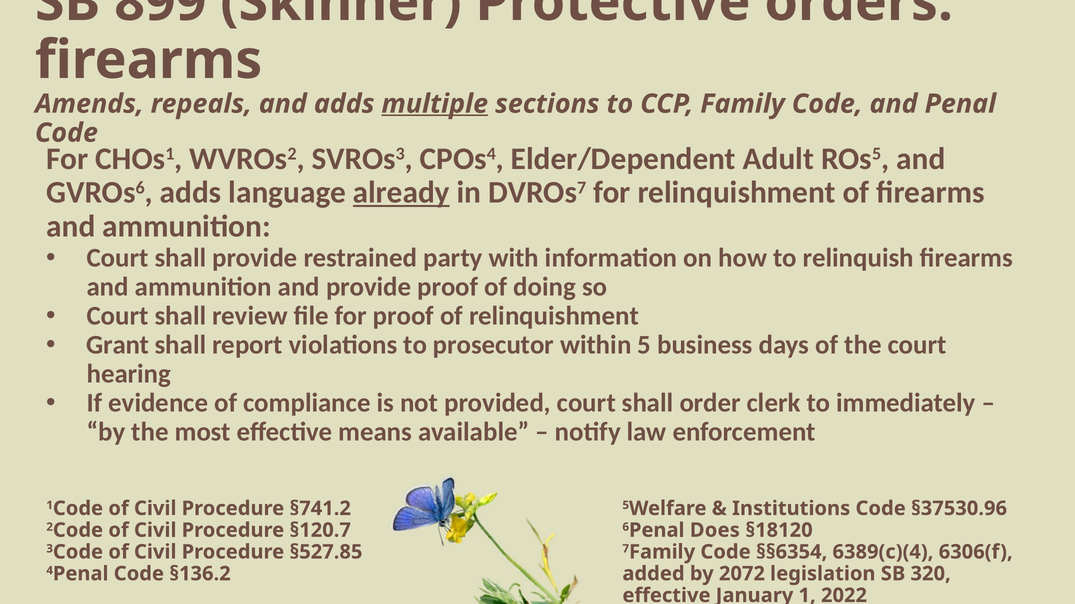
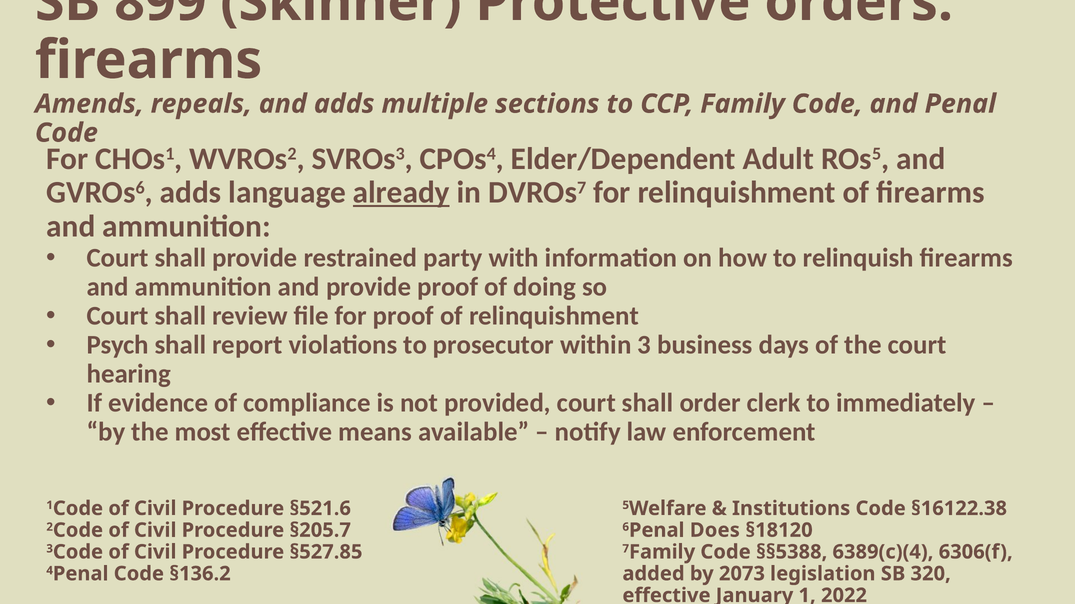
multiple underline: present -> none (435, 104)
Grant: Grant -> Psych (118, 345)
5: 5 -> 3 (644, 345)
§741.2: §741.2 -> §521.6 (320, 509)
§37530.96: §37530.96 -> §16122.38 (959, 509)
§120.7: §120.7 -> §205.7 (320, 531)
§§6354: §§6354 -> §§5388 (792, 553)
2072: 2072 -> 2073 (742, 574)
